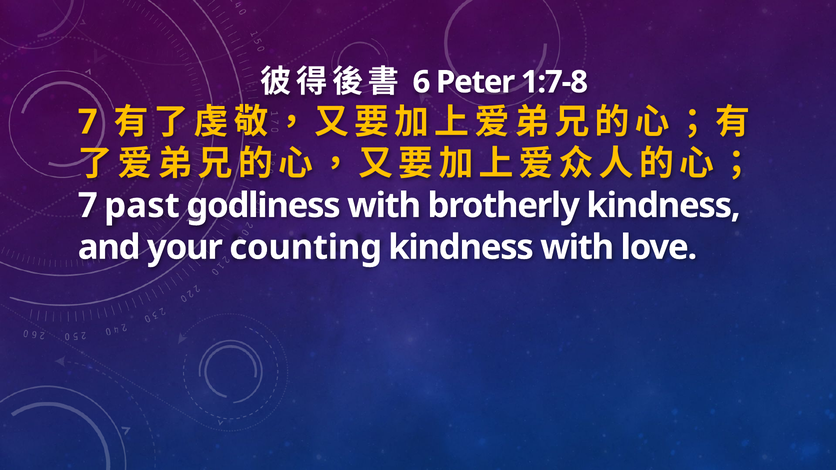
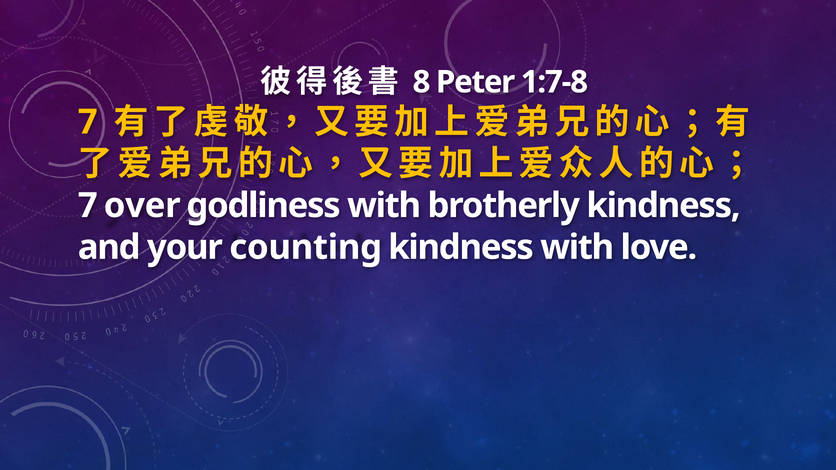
6: 6 -> 8 (421, 82)
past: past -> over (142, 206)
